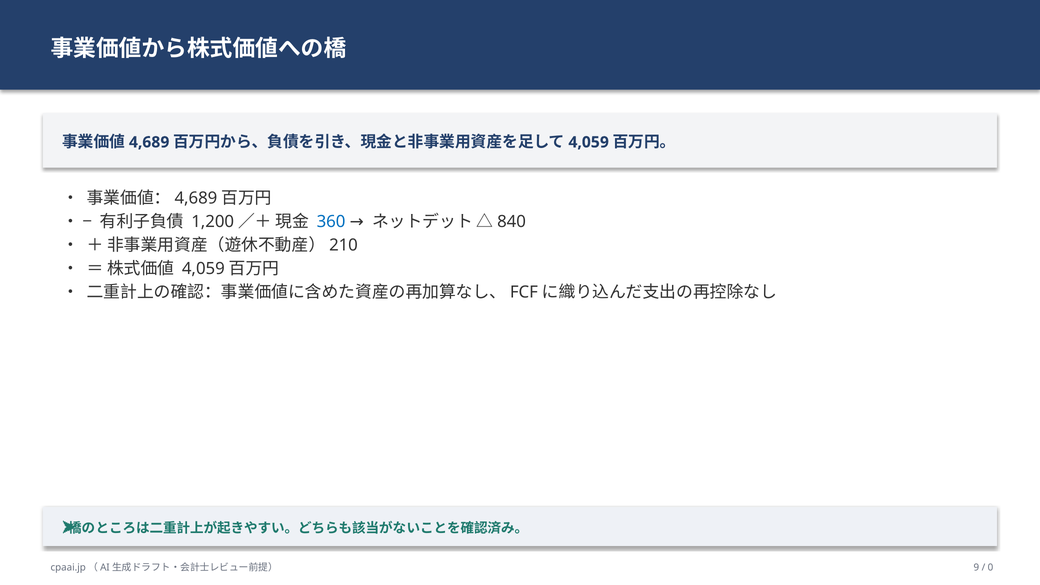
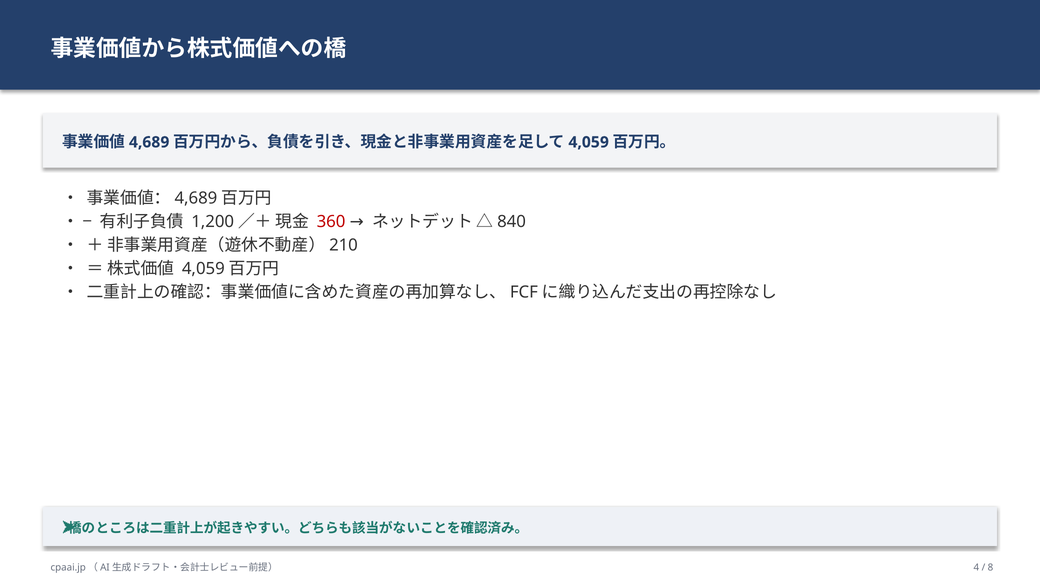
360 colour: blue -> red (331, 222)
9: 9 -> 4 (976, 567)
0: 0 -> 8 (991, 567)
